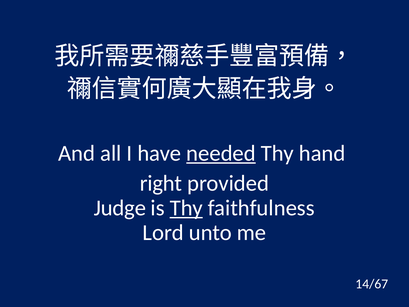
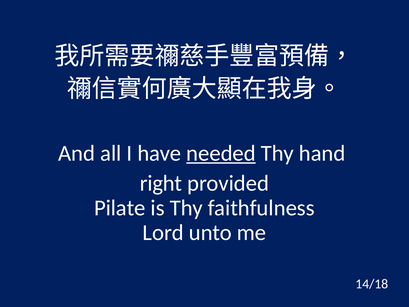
Judge: Judge -> Pilate (120, 208)
Thy underline: present -> none (186, 208)
14/67: 14/67 -> 14/18 (372, 284)
